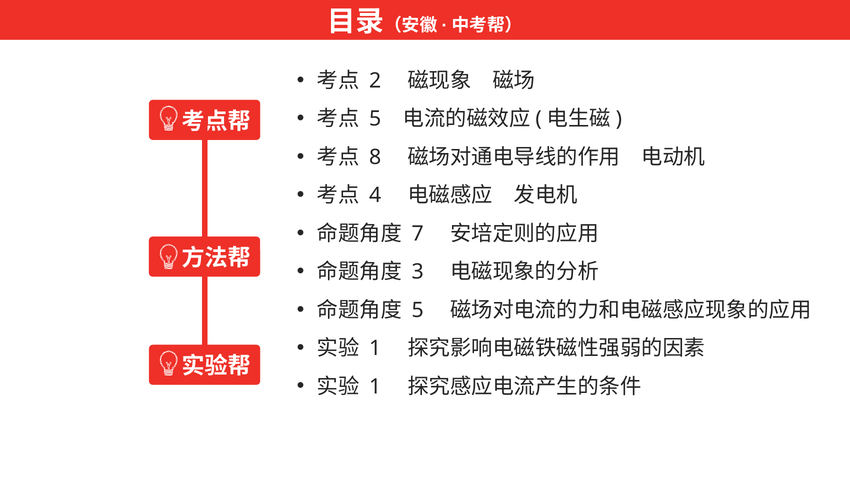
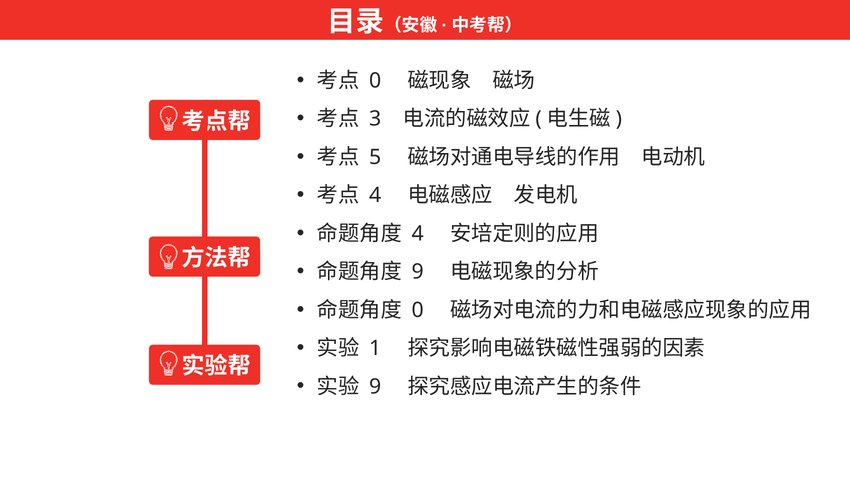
2: 2 -> 0 (375, 81)
5: 5 -> 3 (375, 119)
8: 8 -> 5 (375, 157)
7: 7 -> 4 (418, 234)
3: 3 -> 9 (418, 272)
5: 5 -> 0 (418, 310)
1: 1 -> 9 (375, 387)
